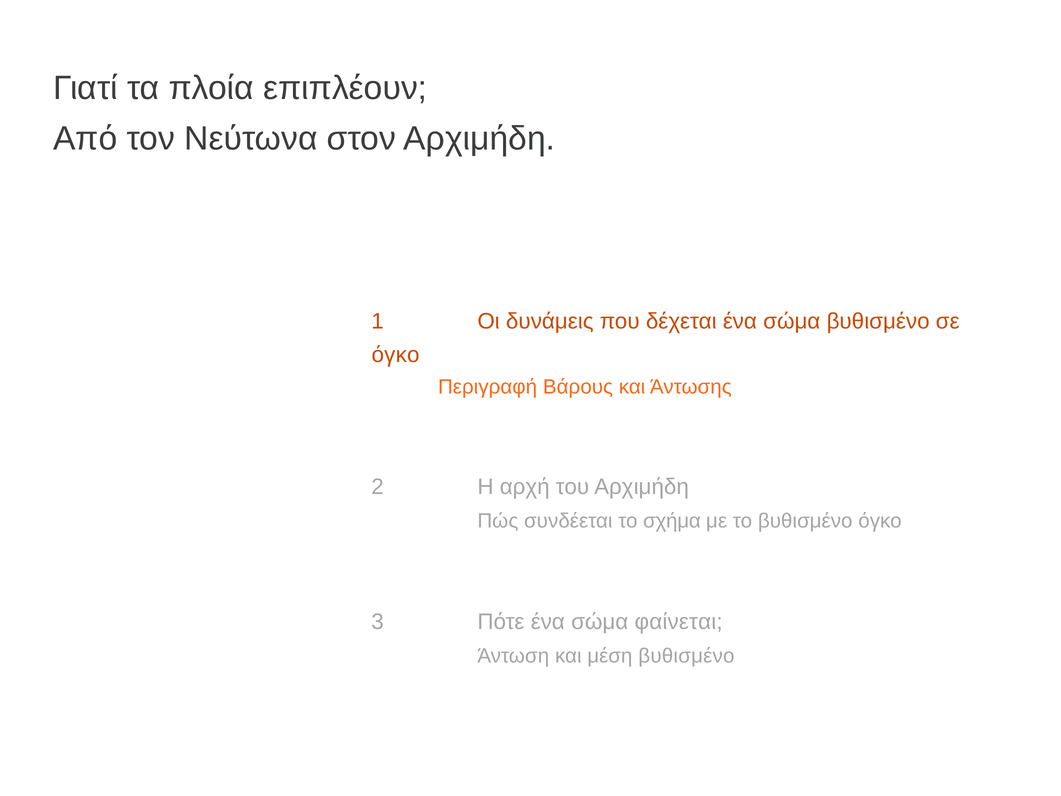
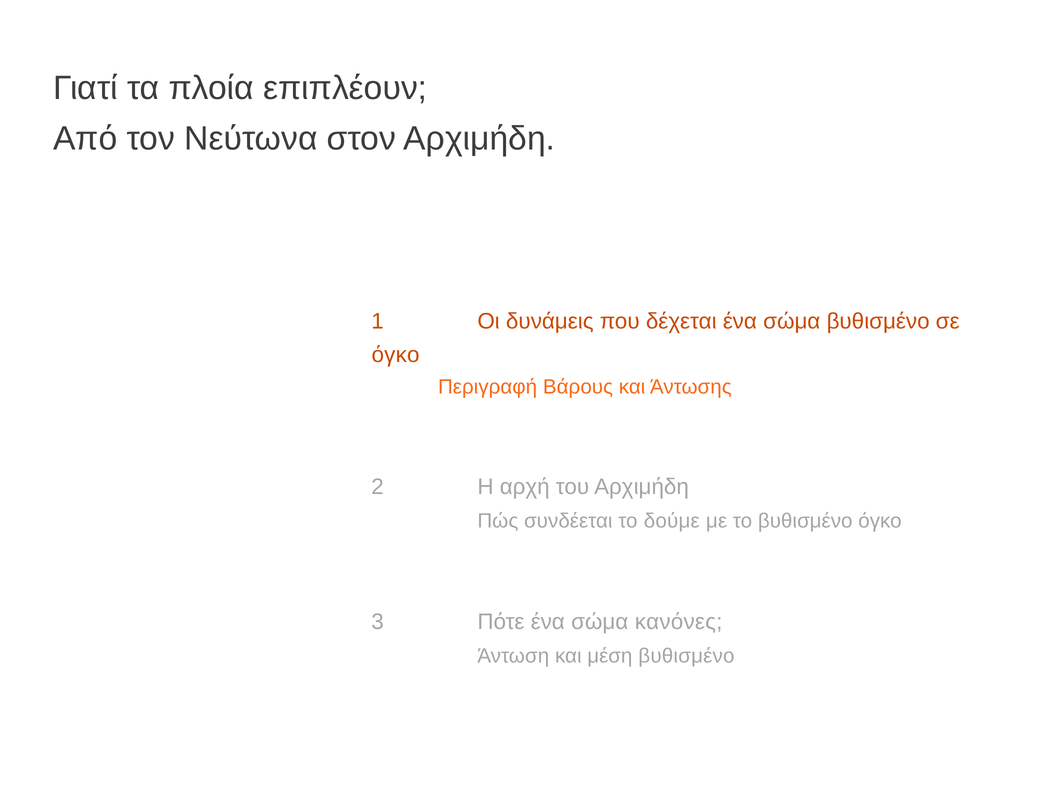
σχήμα: σχήμα -> δούμε (672, 521)
φαίνεται: φαίνεται -> κανόνες (679, 621)
